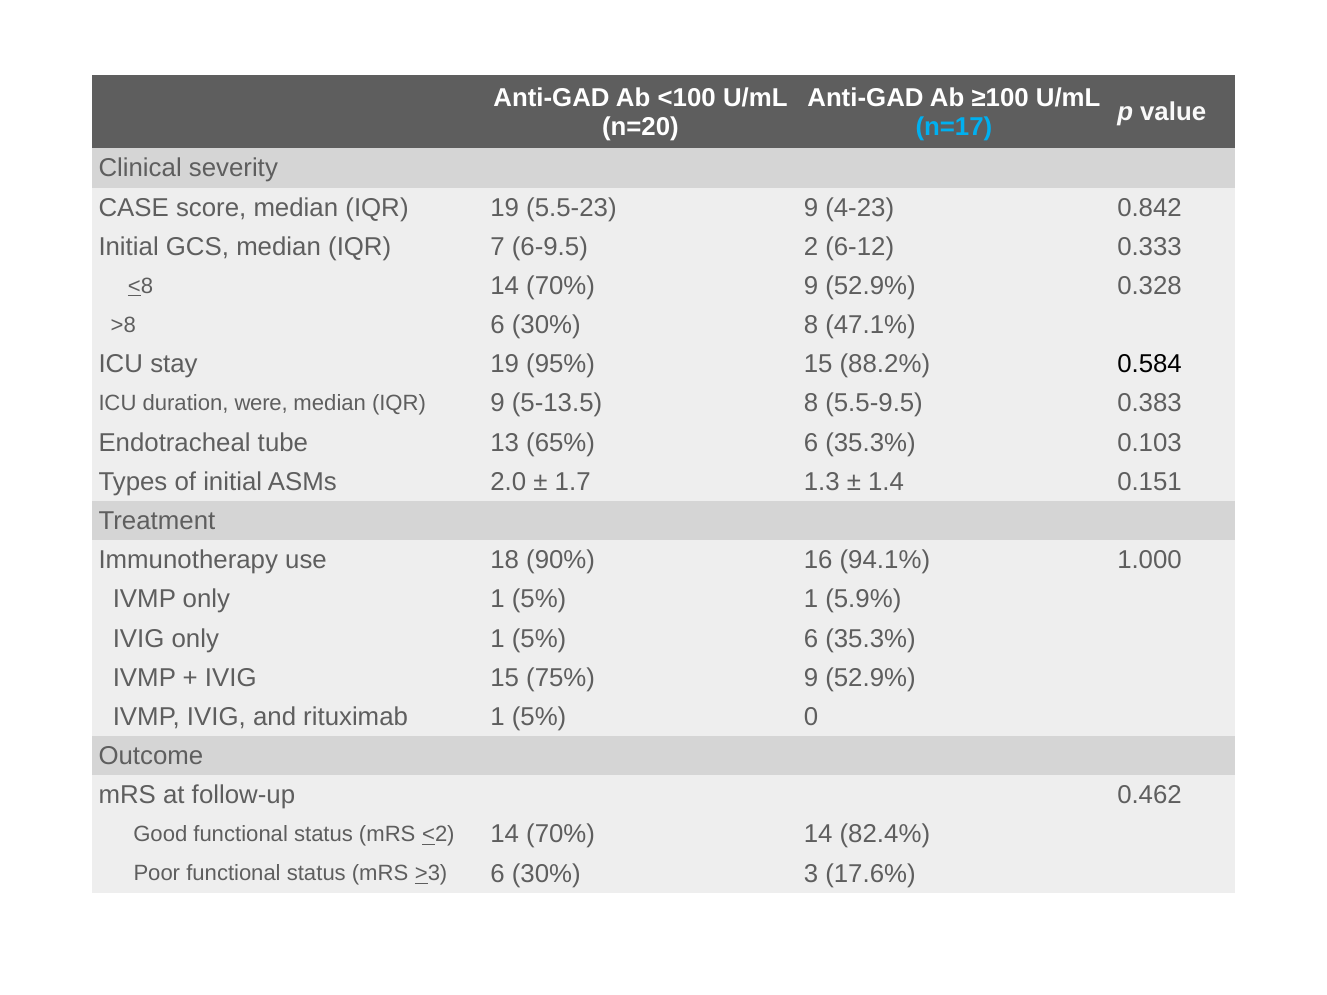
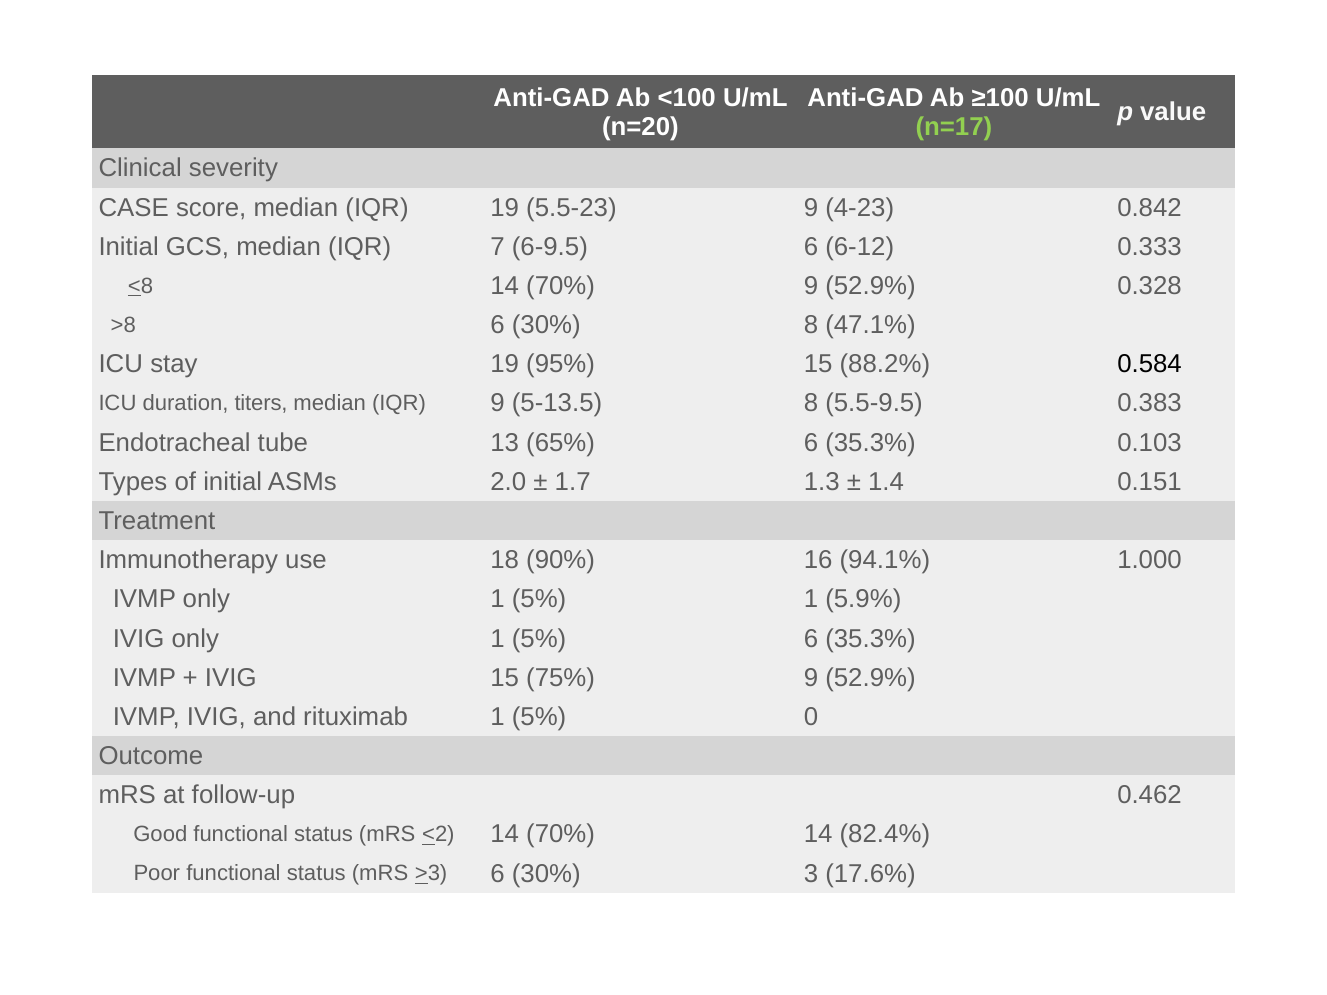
n=17 colour: light blue -> light green (954, 127)
6-9.5 2: 2 -> 6 (811, 247)
were: were -> titers (261, 404)
